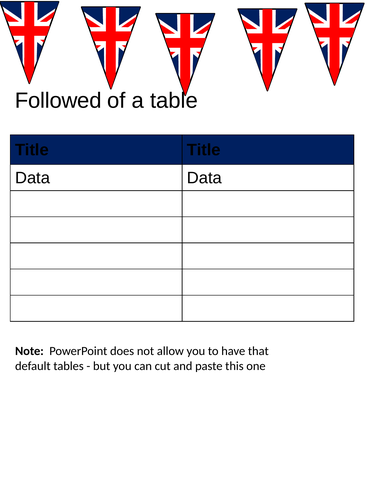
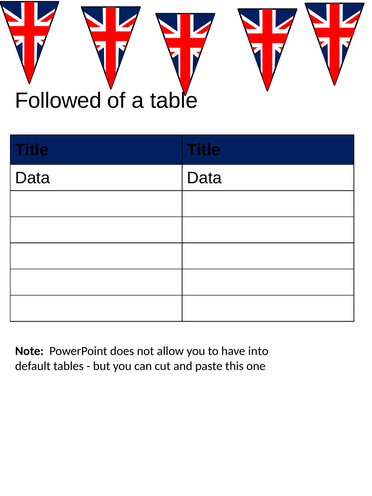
that: that -> into (258, 351)
